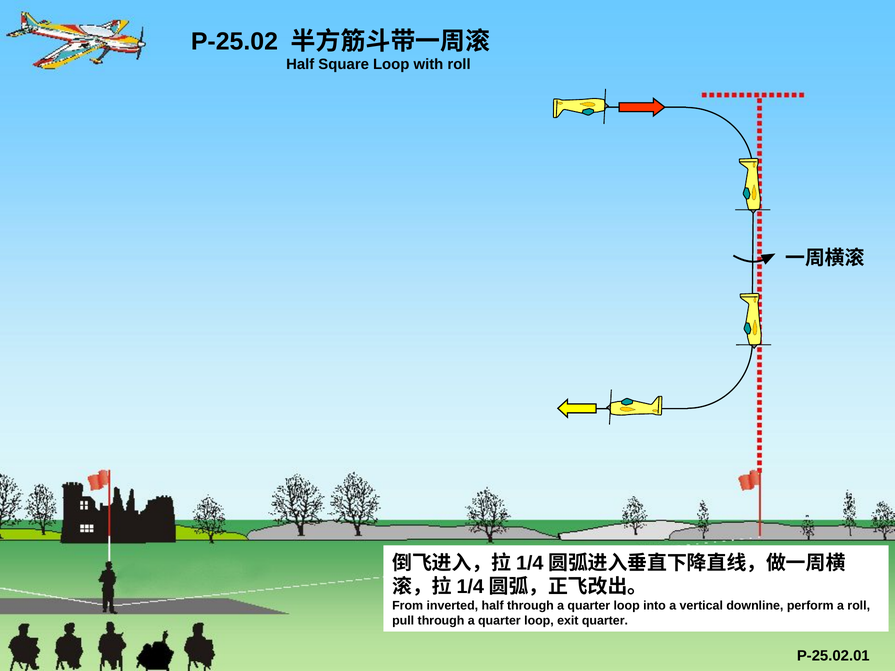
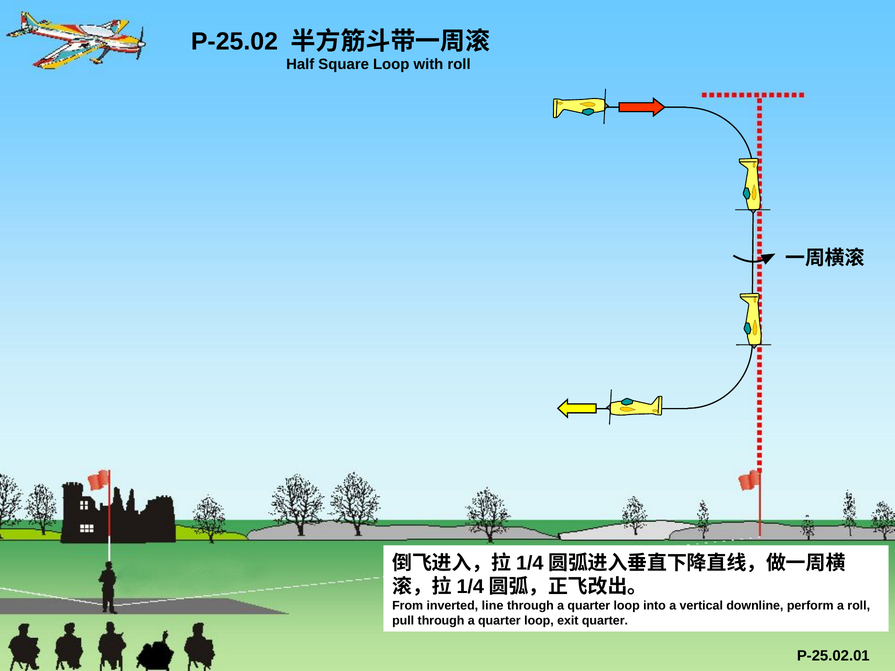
inverted half: half -> line (493, 606)
